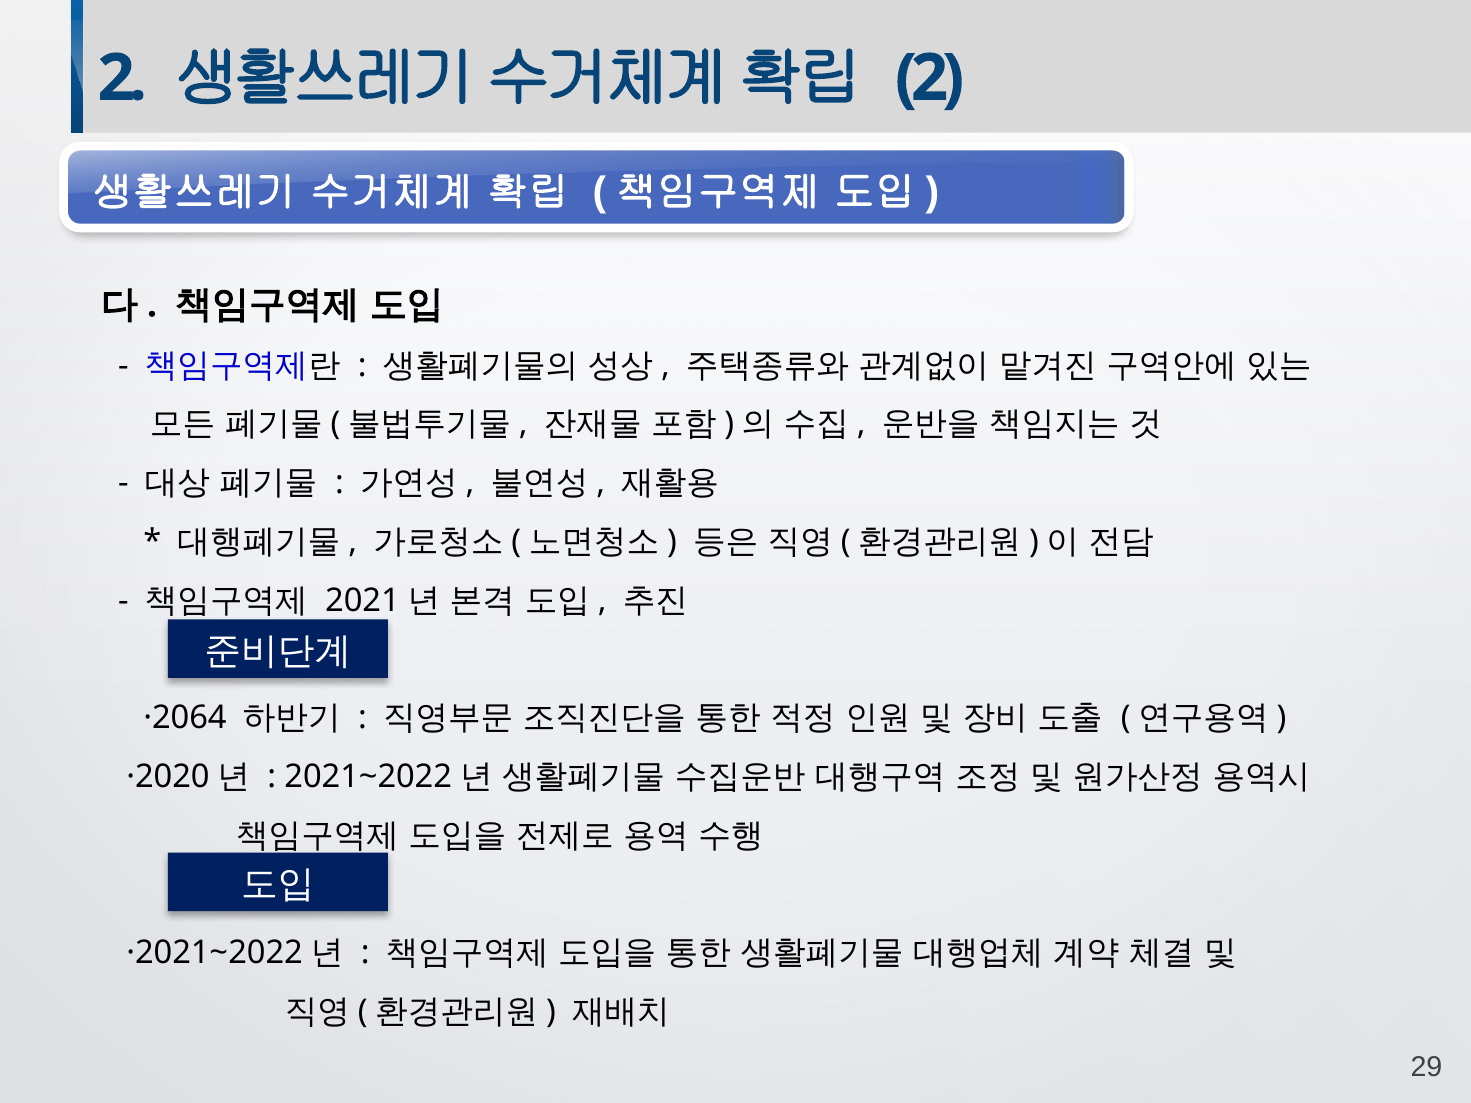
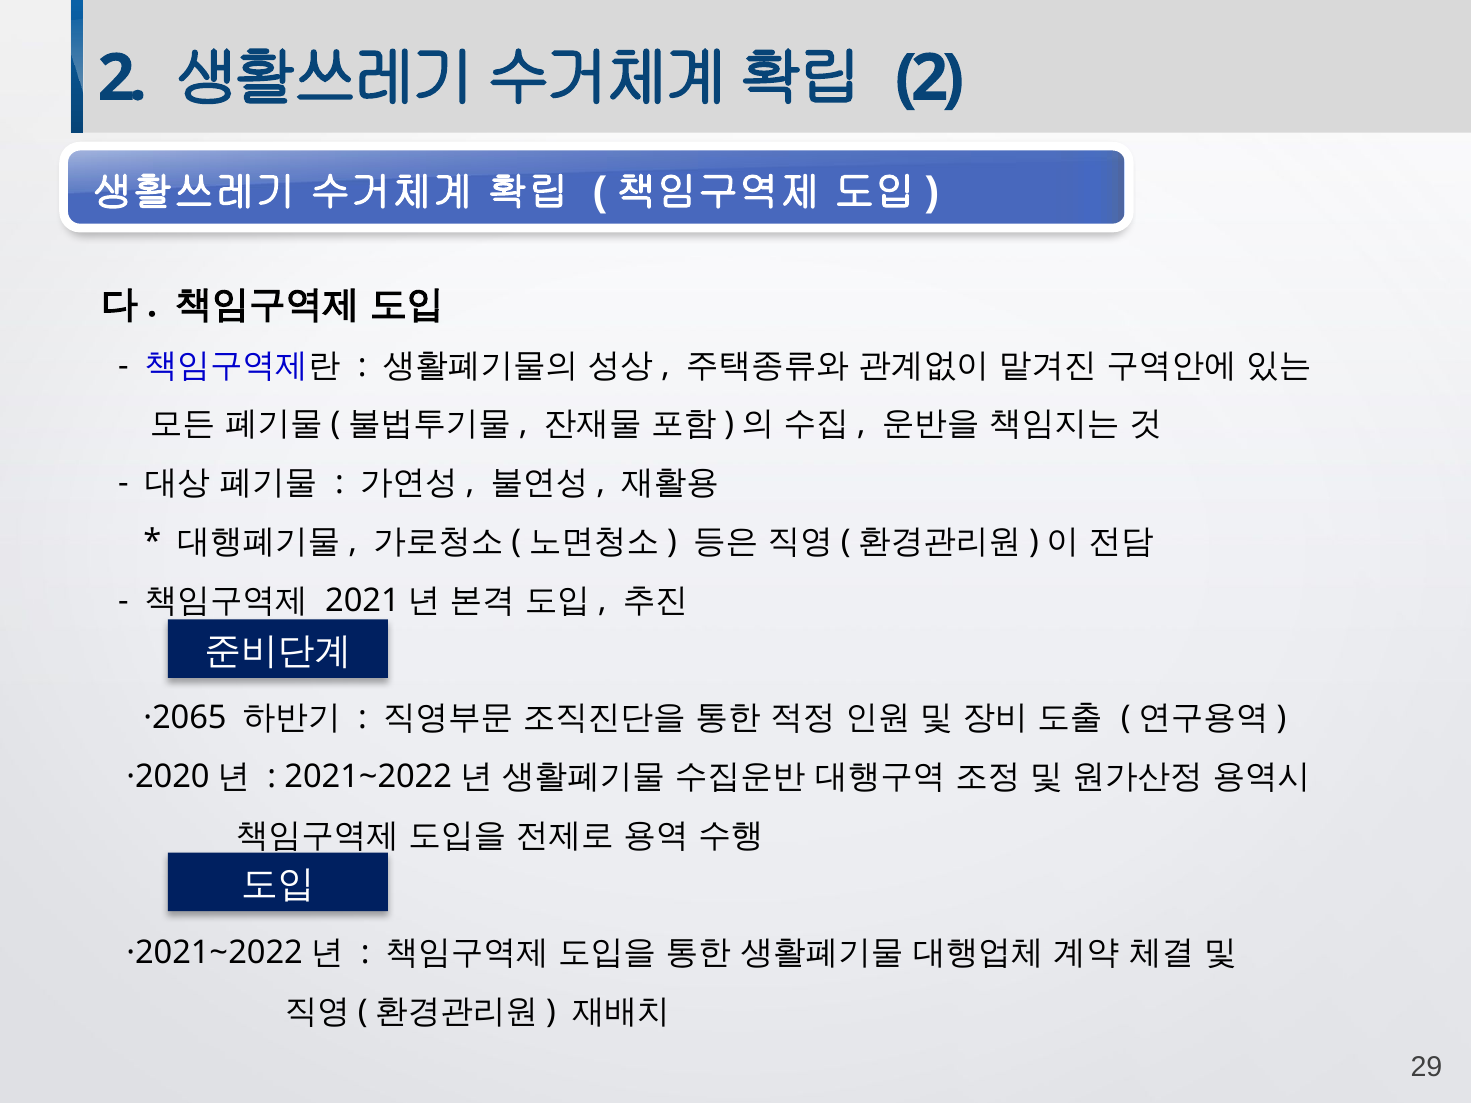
·2064: ·2064 -> ·2065 (185, 718)
